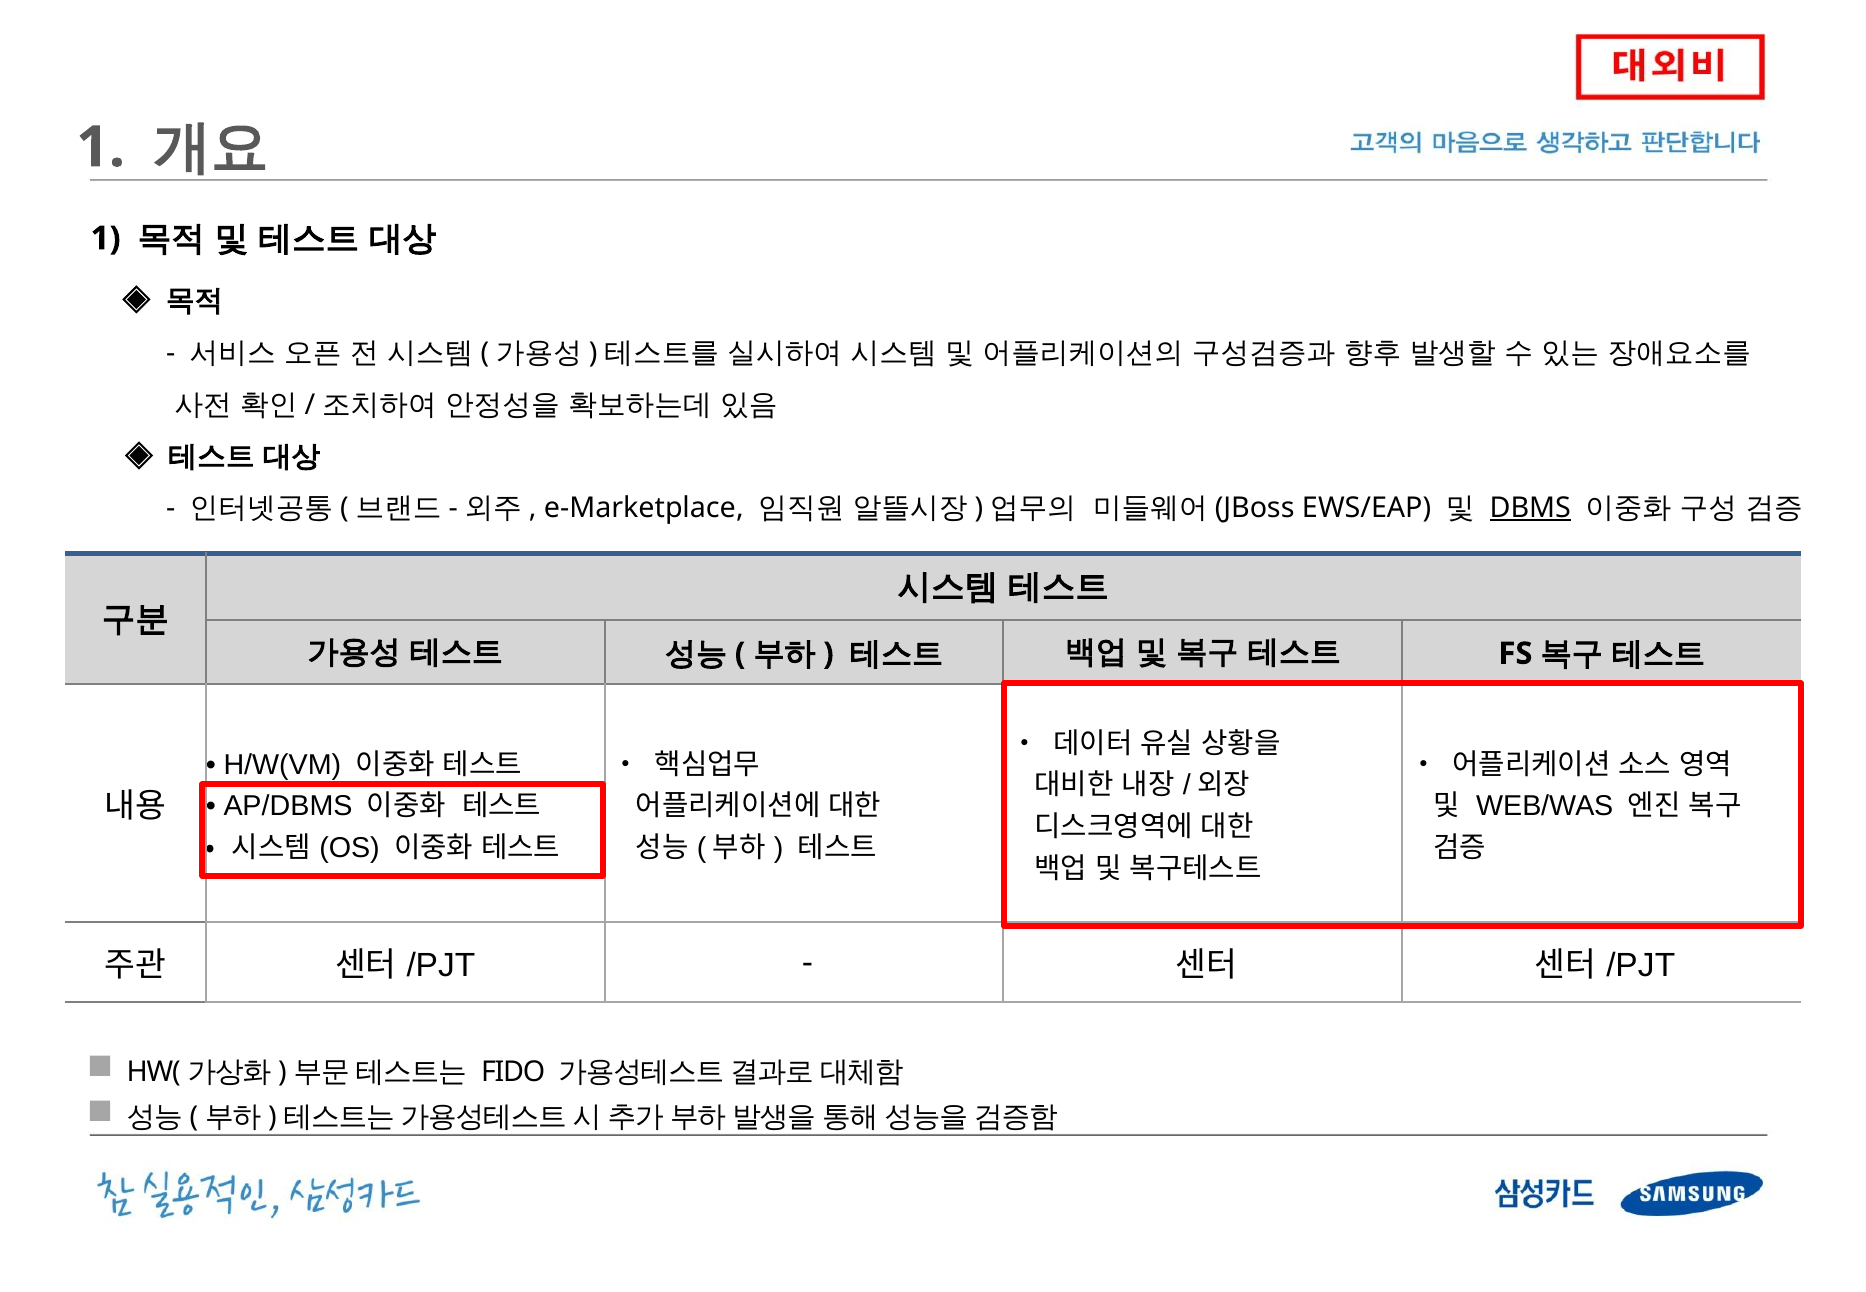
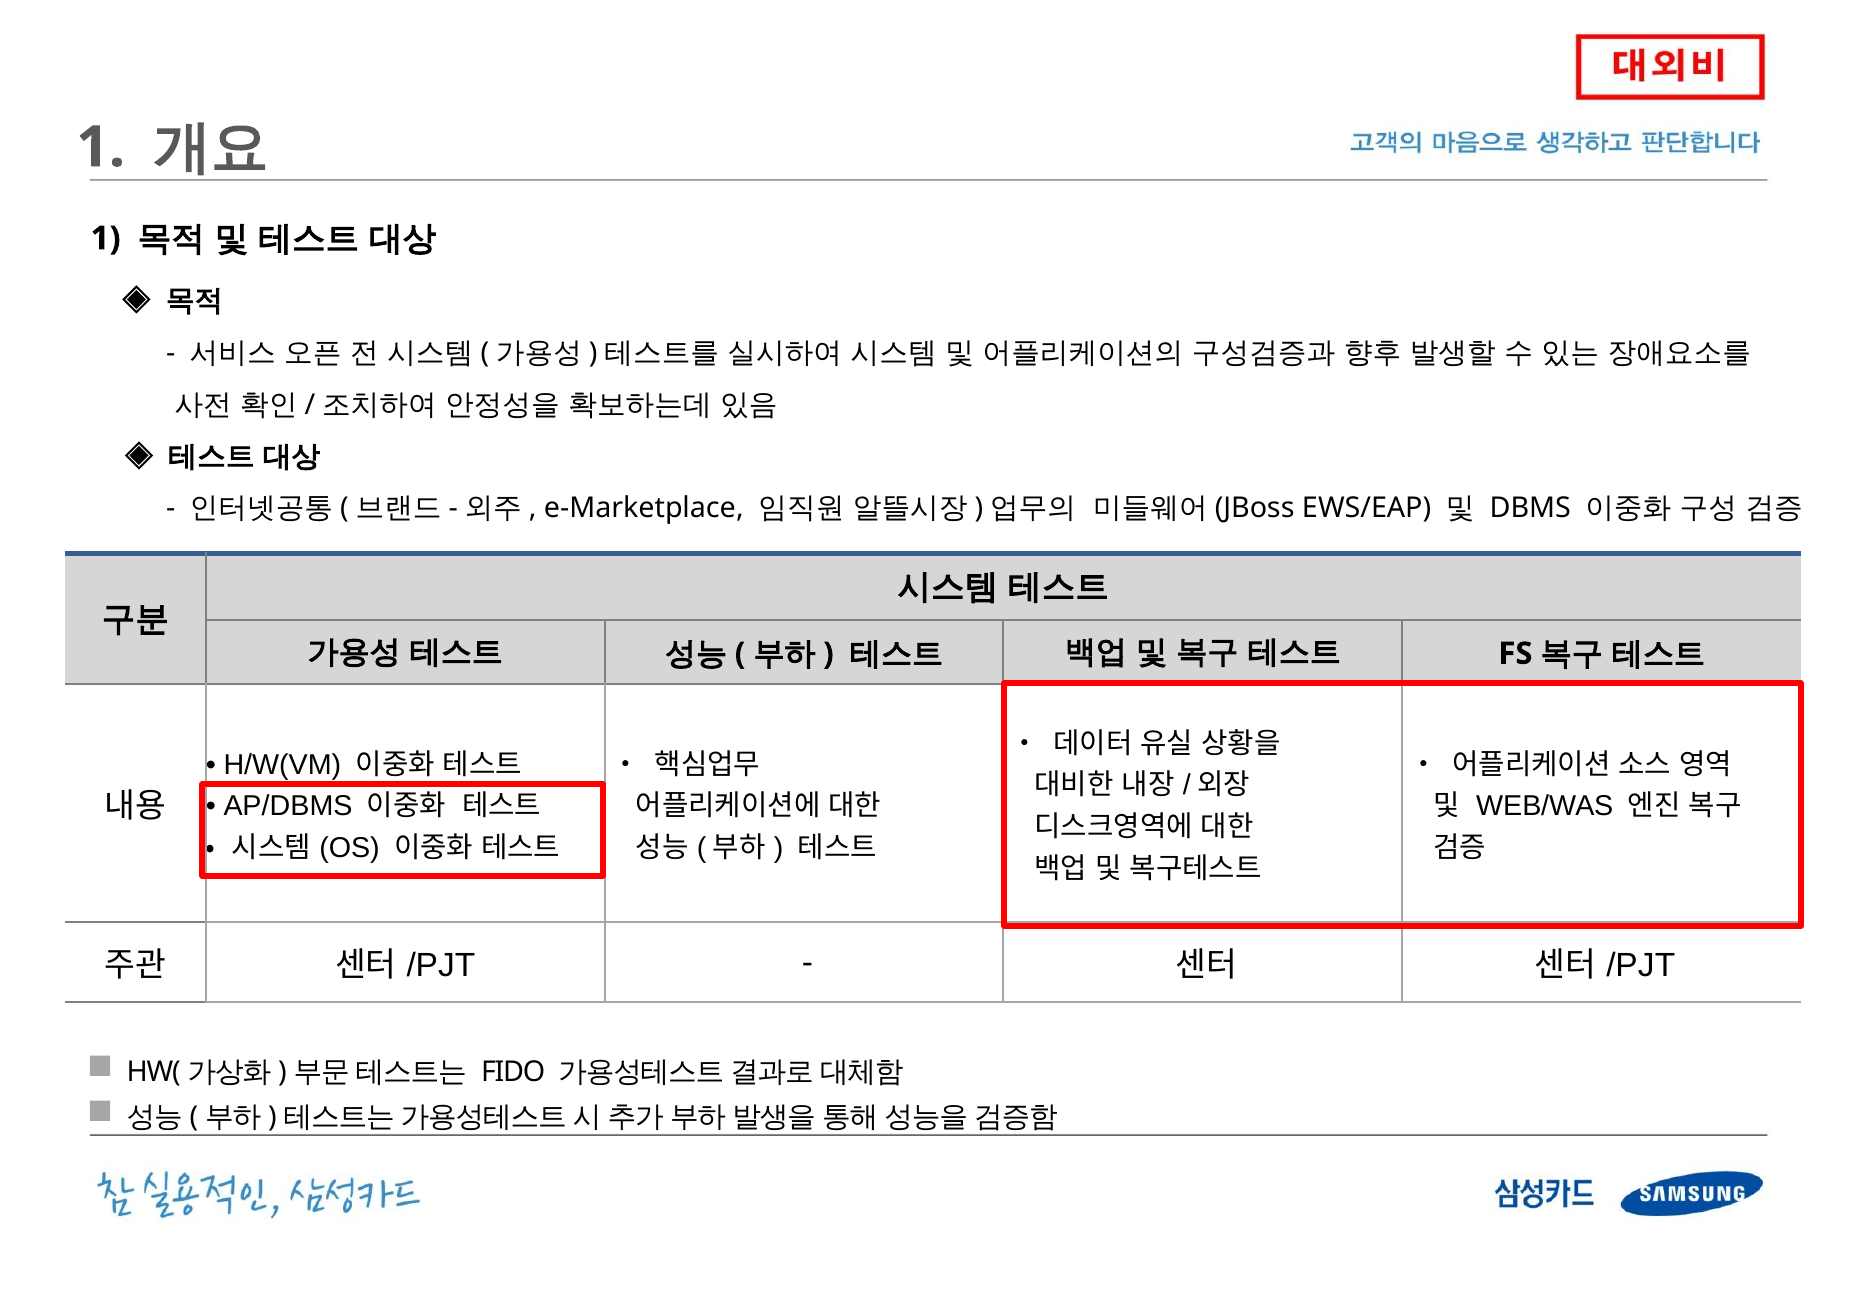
DBMS underline: present -> none (1530, 508)
